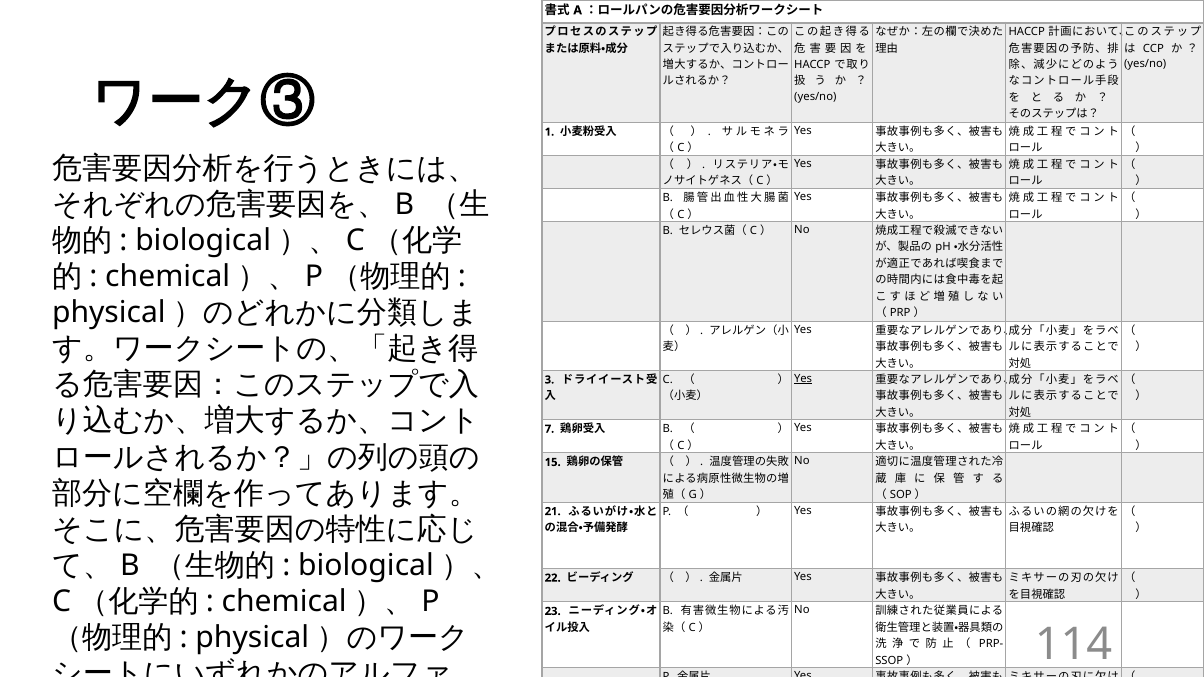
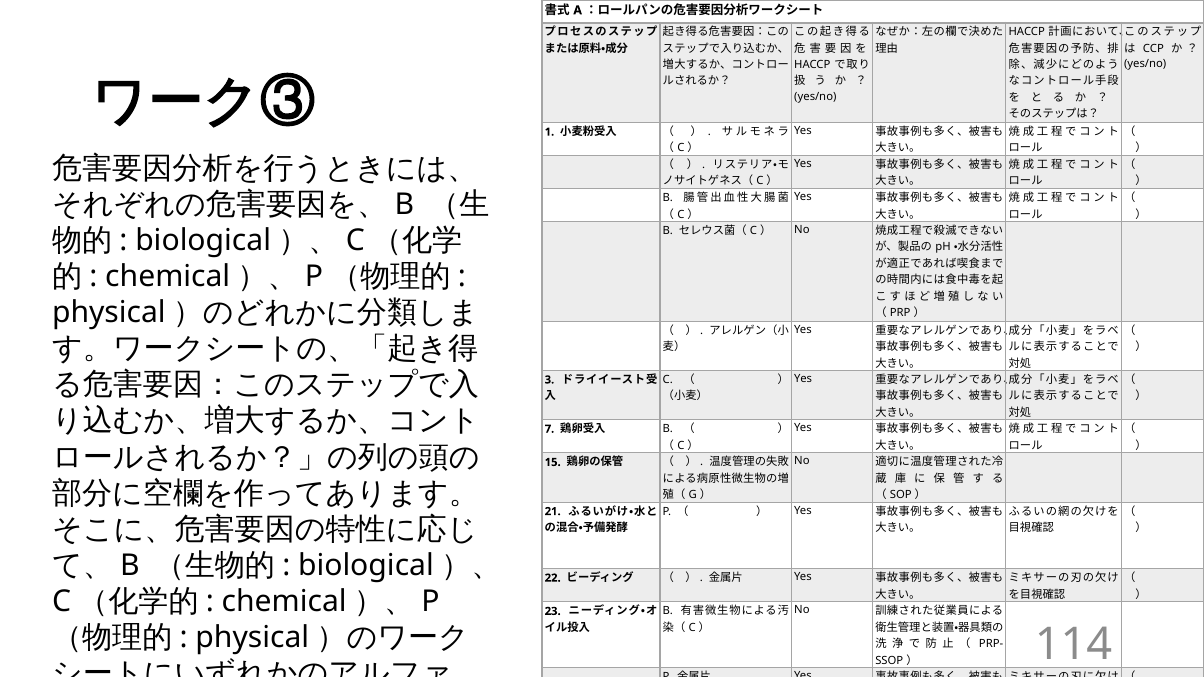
Yes underline: present -> none (803, 379)
